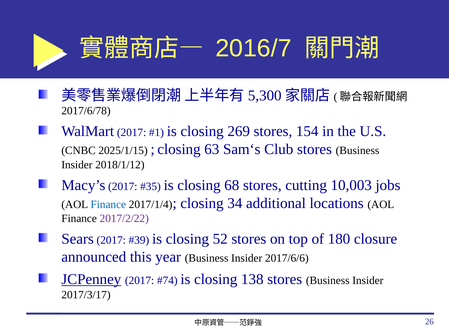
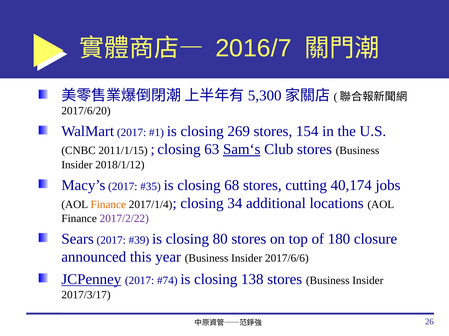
2017/6/78: 2017/6/78 -> 2017/6/20 (86, 111)
2025/1/15: 2025/1/15 -> 2011/1/15 (123, 151)
Sam‘s underline: none -> present (242, 150)
10,003: 10,003 -> 40,174 (351, 186)
Finance colour: blue -> orange (108, 205)
52: 52 -> 80 (220, 239)
